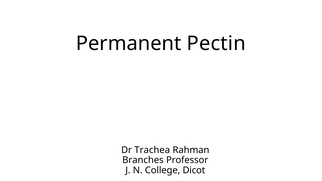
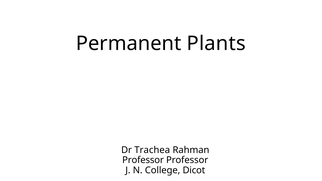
Pectin: Pectin -> Plants (216, 44)
Branches: Branches -> Professor (143, 160)
